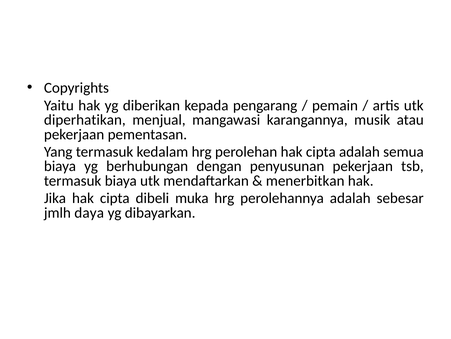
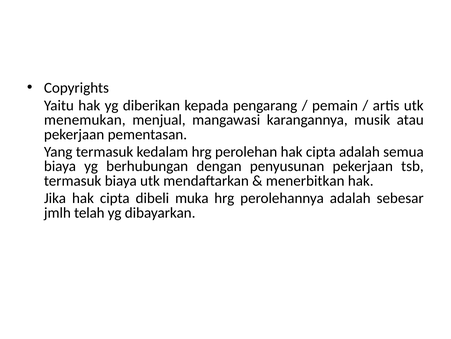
diperhatikan: diperhatikan -> menemukan (85, 120)
daya: daya -> telah (89, 212)
